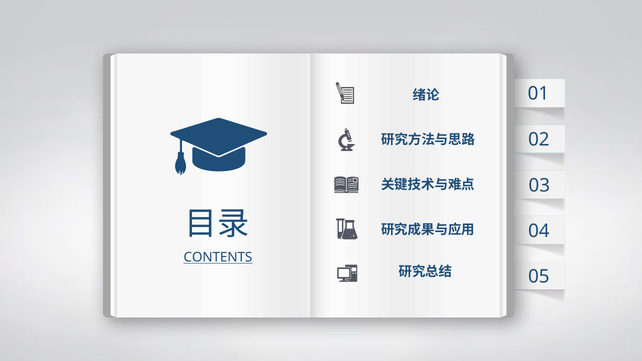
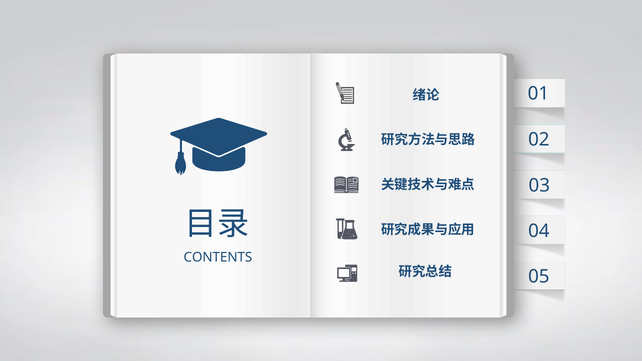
CONTENTS underline: present -> none (218, 258)
